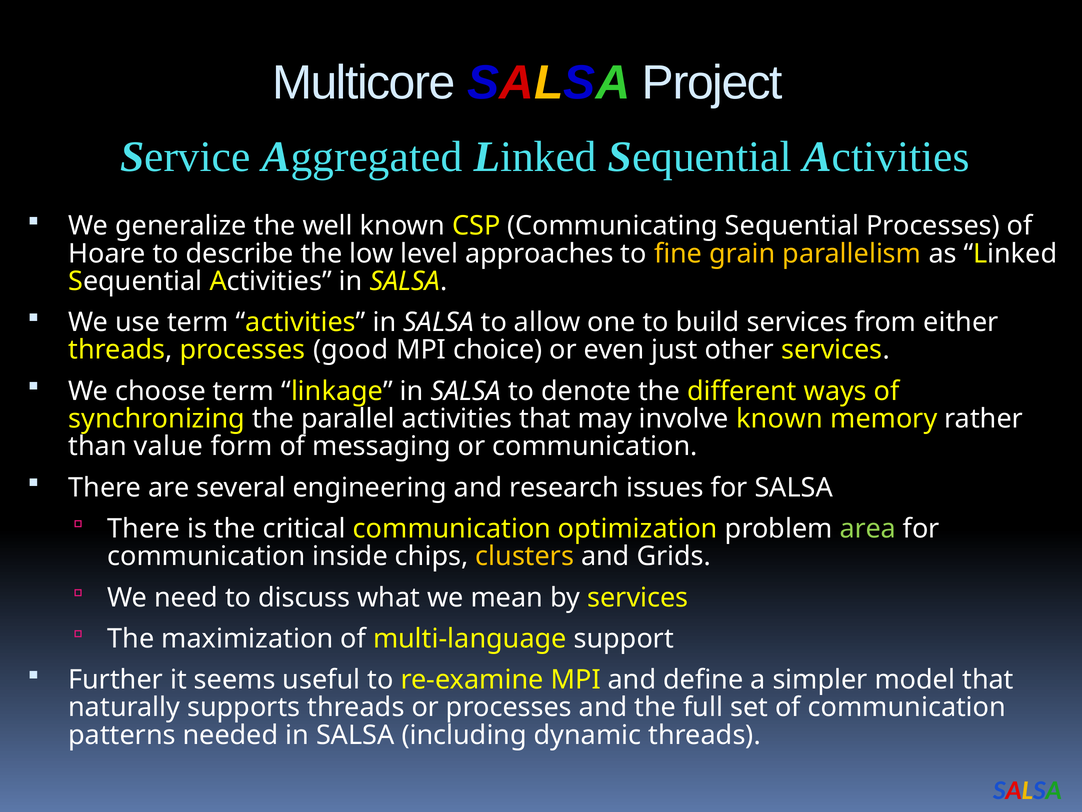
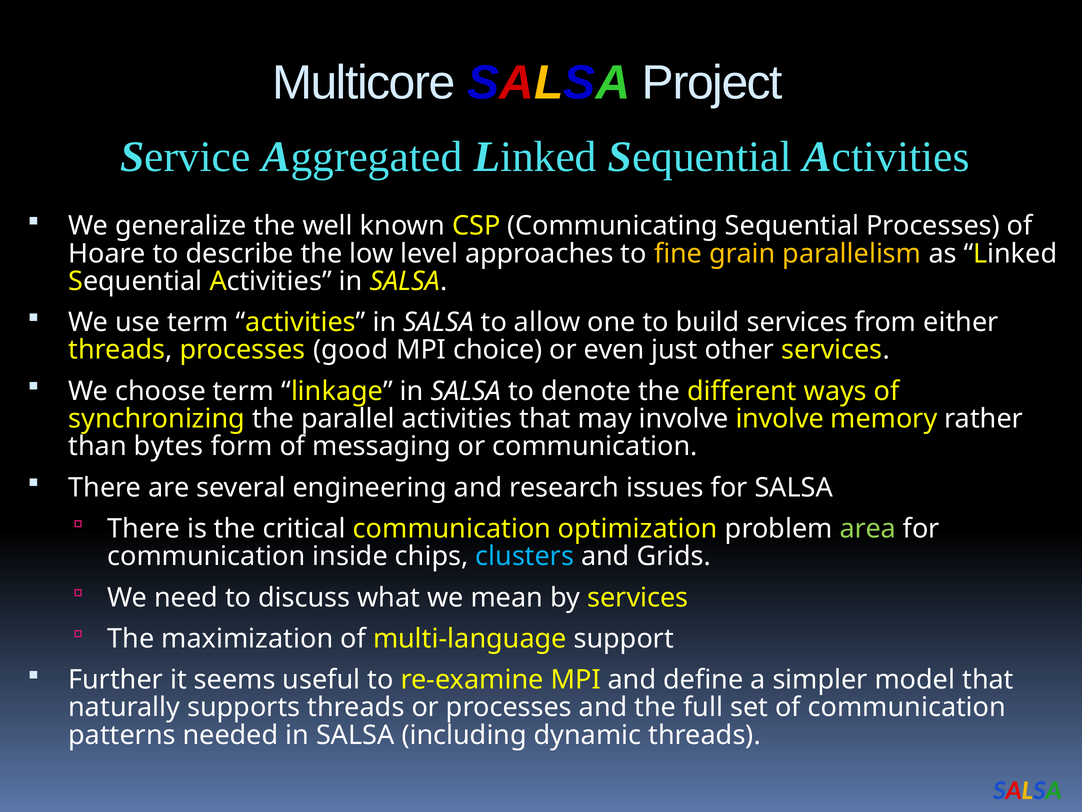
involve known: known -> involve (780, 419)
value: value -> bytes (168, 446)
clusters colour: yellow -> light blue (525, 556)
